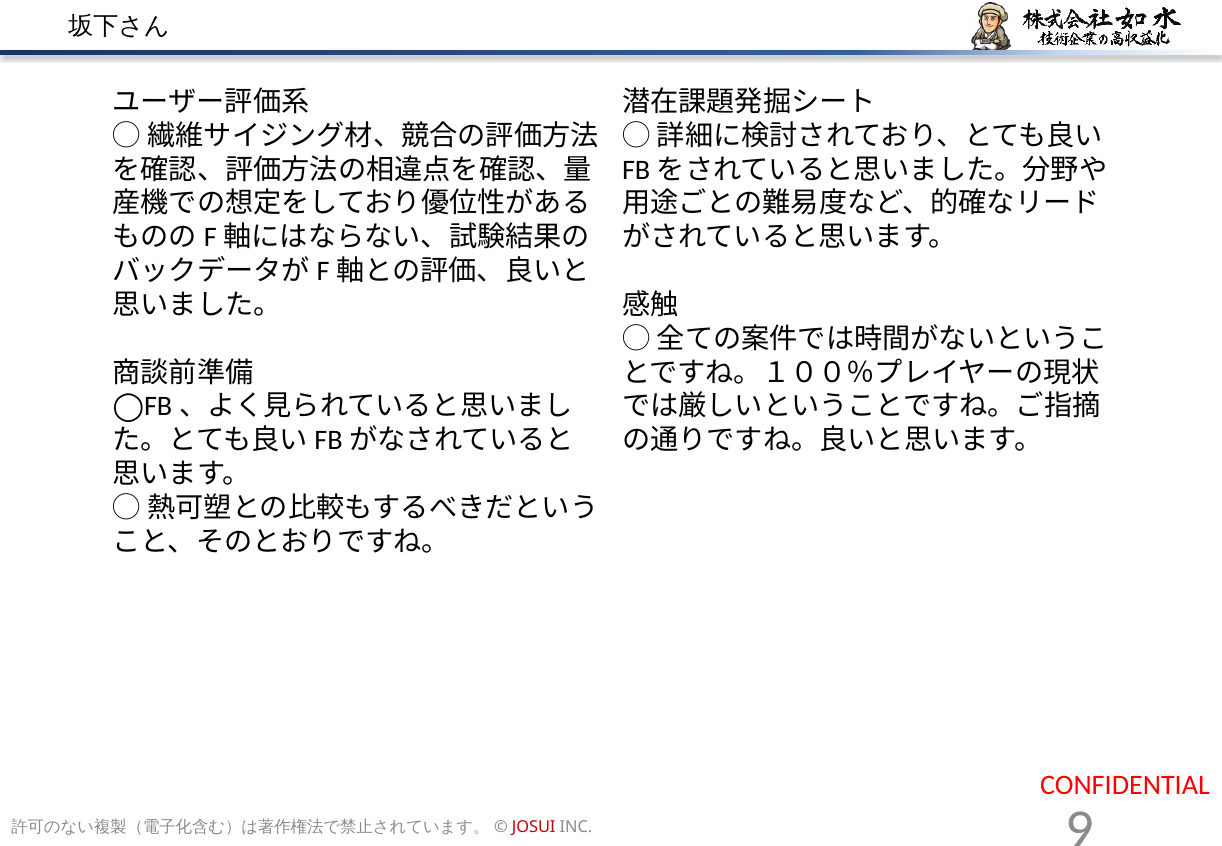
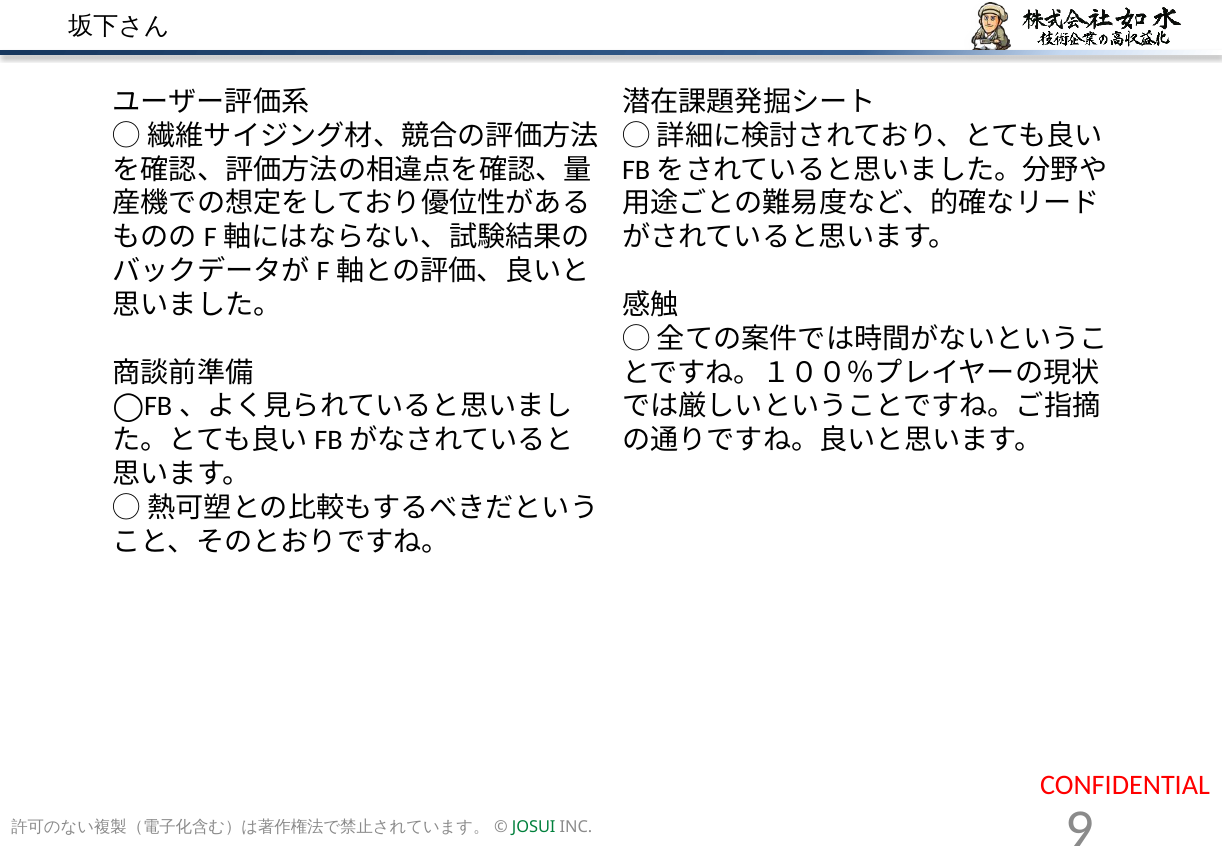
JOSUI colour: red -> green (534, 827)
